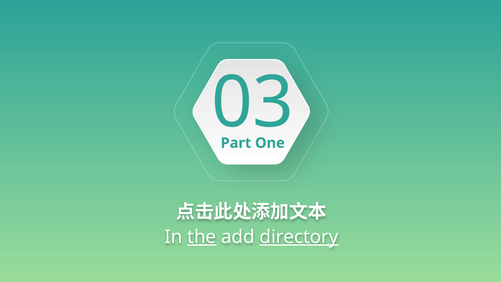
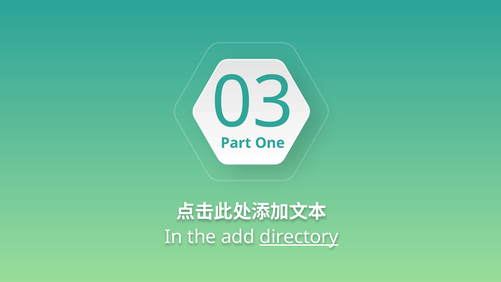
the underline: present -> none (202, 237)
